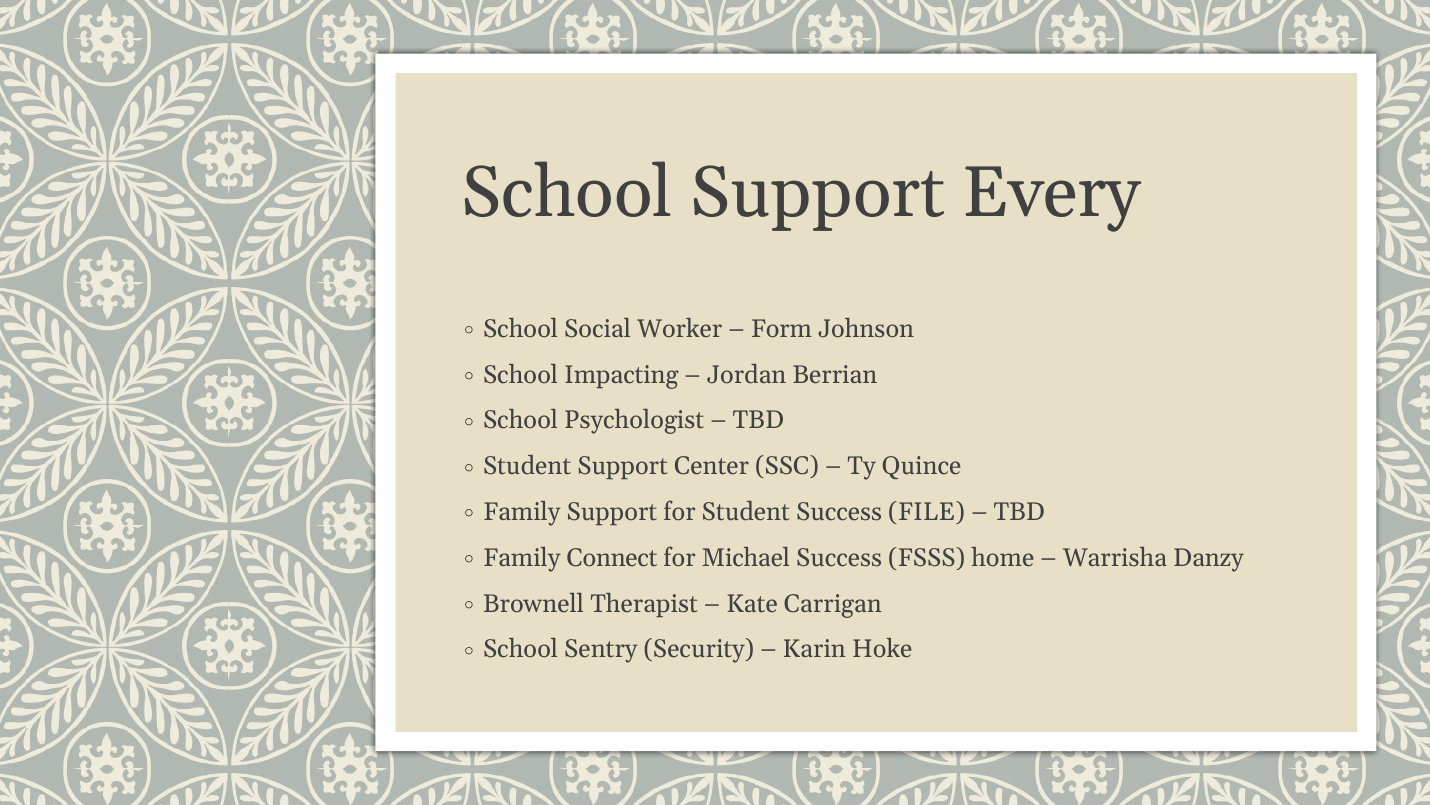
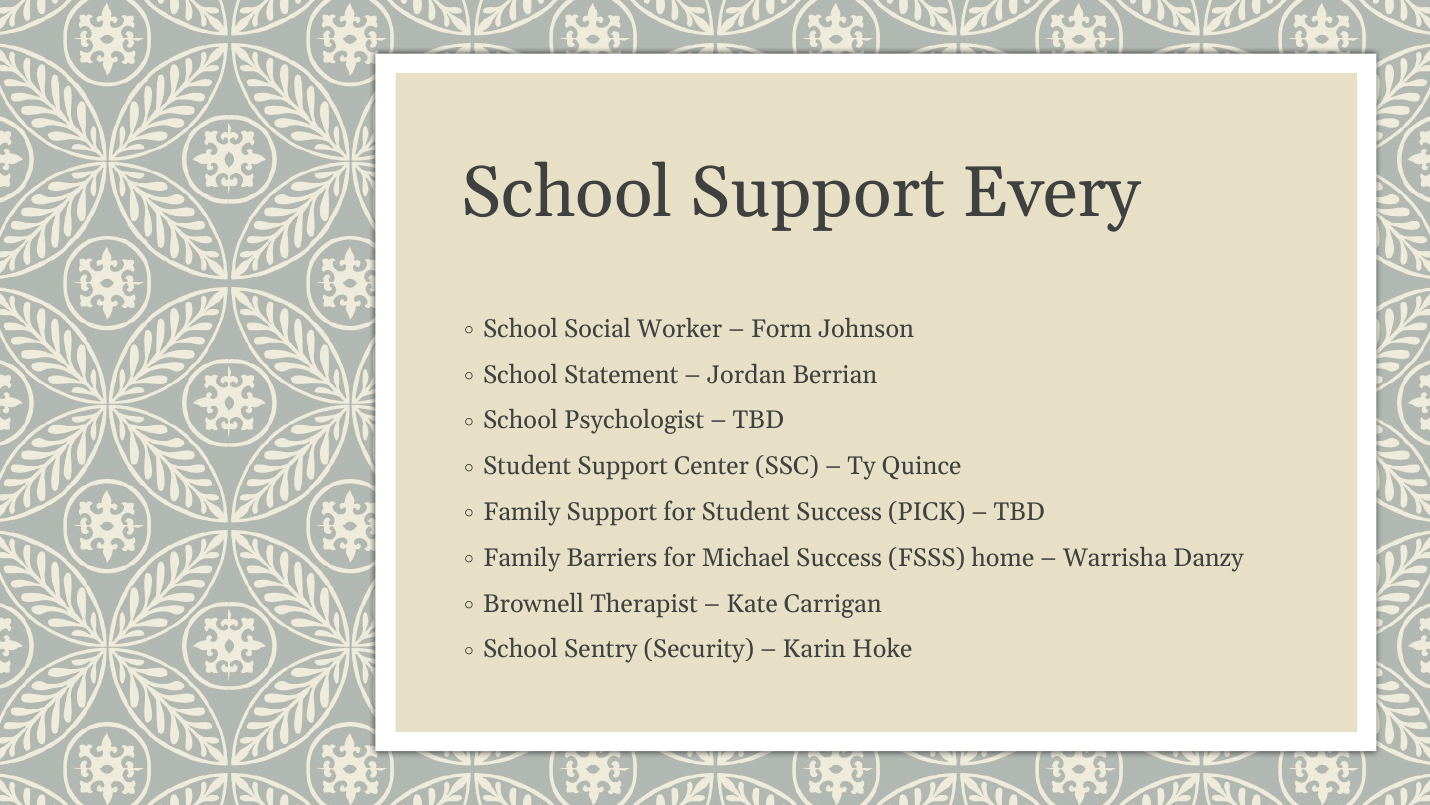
Impacting: Impacting -> Statement (621, 374)
FILE: FILE -> PICK (927, 512)
Connect: Connect -> Barriers (612, 558)
